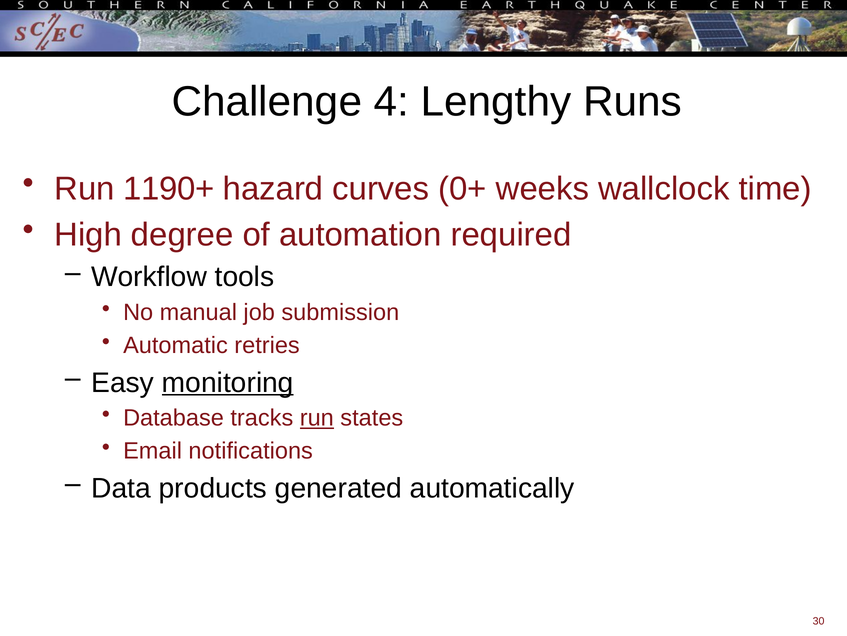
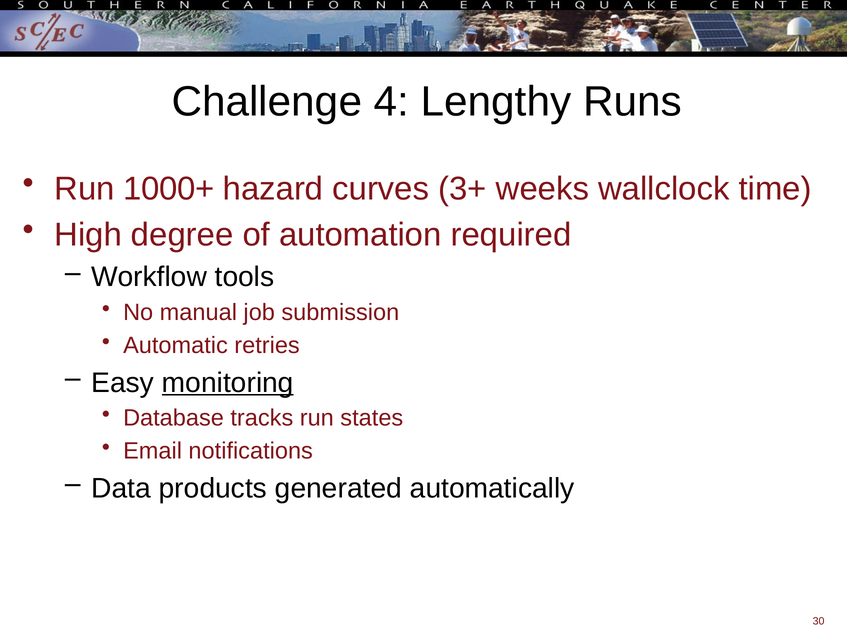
1190+: 1190+ -> 1000+ (169, 189)
0+: 0+ -> 3+ (462, 189)
run underline: present -> none (317, 418)
